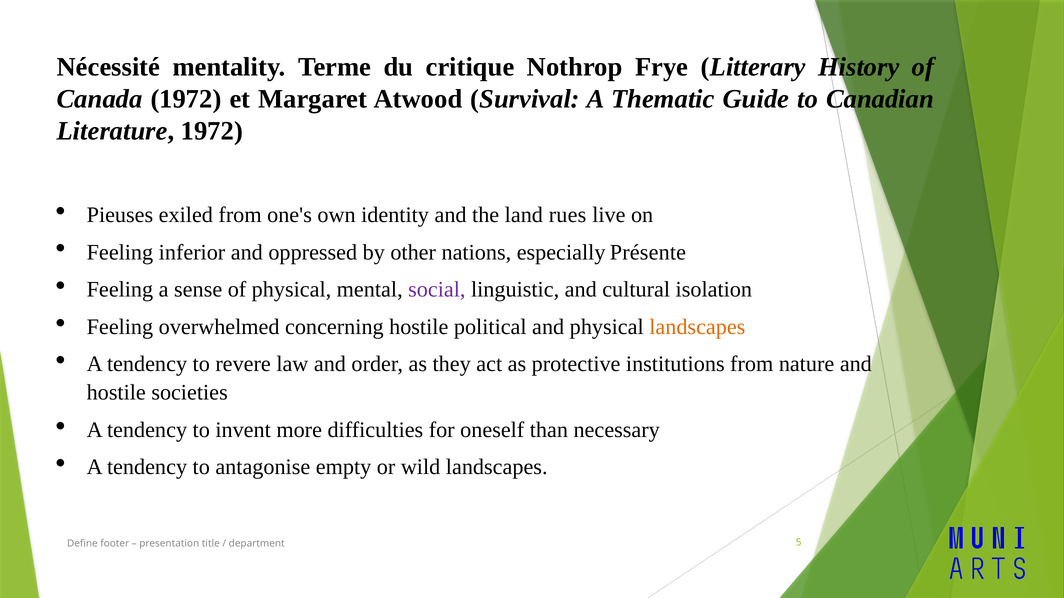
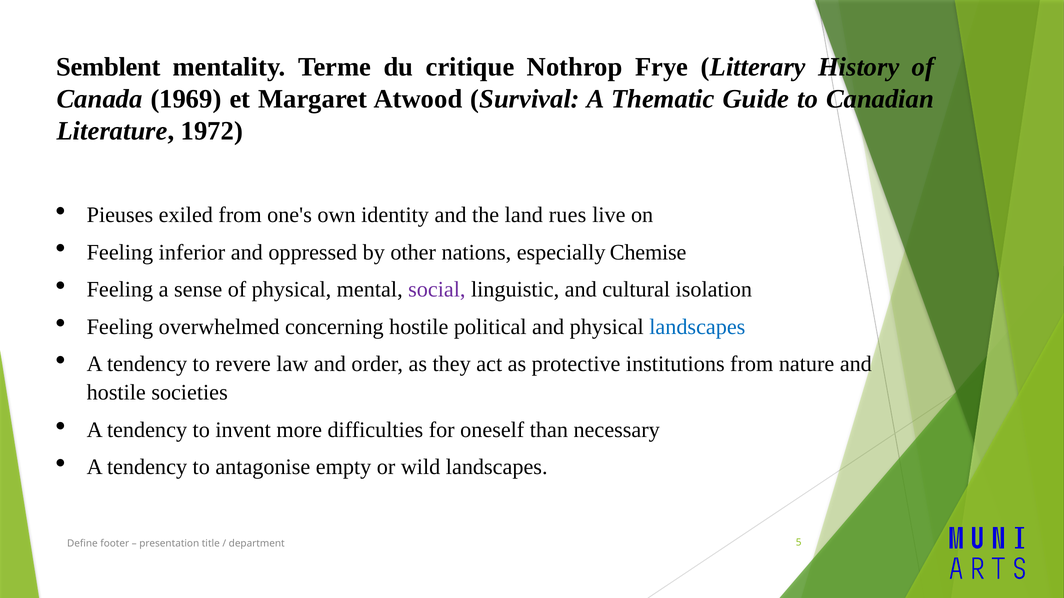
Nécessité: Nécessité -> Semblent (109, 67)
Canada 1972: 1972 -> 1969 (186, 99)
Présente: Présente -> Chemise (648, 252)
landscapes colour: orange -> blue (697, 327)
